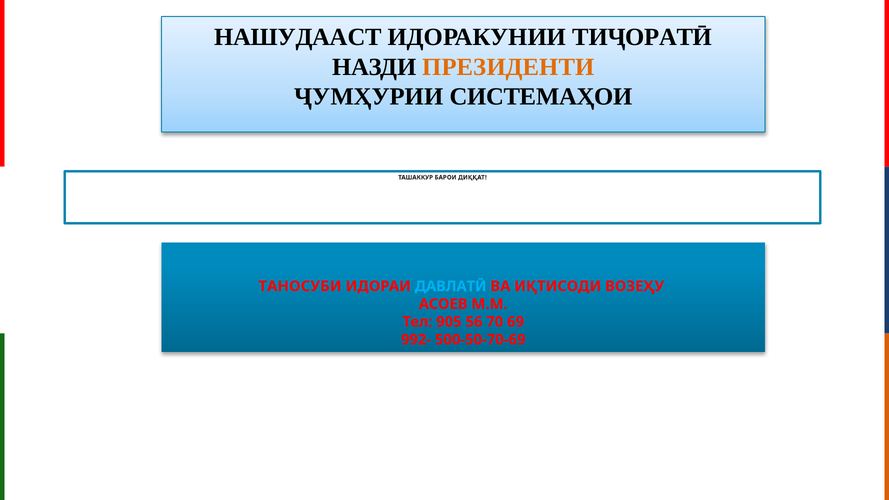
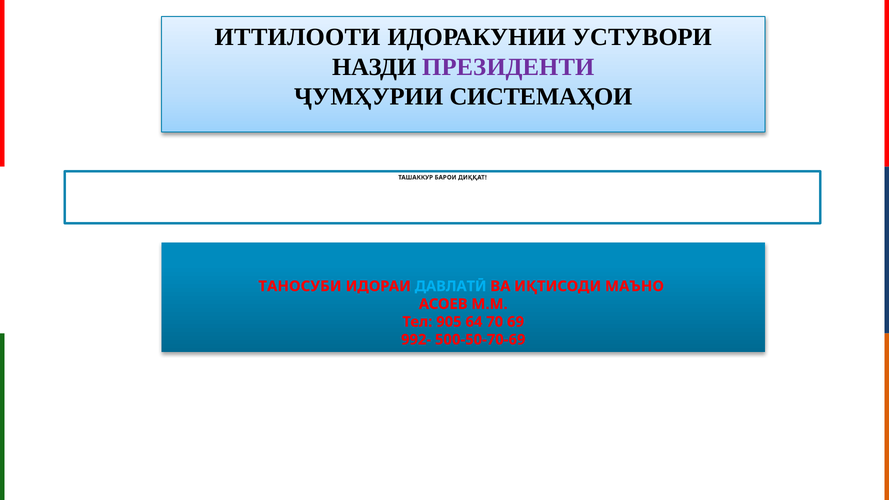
НАШУДААСТ: НАШУДААСТ -> ИТТИЛООТИ (298, 37)
ТИҶОРАТӢ: ТИҶОРАТӢ -> УСТУВОРИ (642, 37)
ПРЕЗИДЕНТИ colour: orange -> purple (508, 67)
ВОЗЕҲУ: ВОЗЕҲУ -> МАЪНО (634, 286)
56: 56 -> 64 (474, 322)
